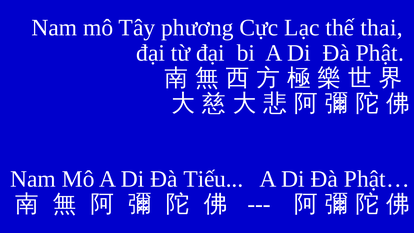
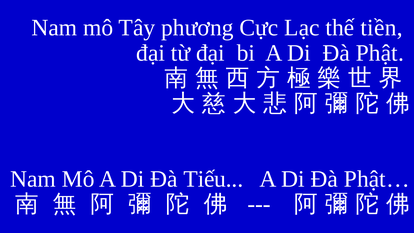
thai: thai -> tiền (382, 28)
